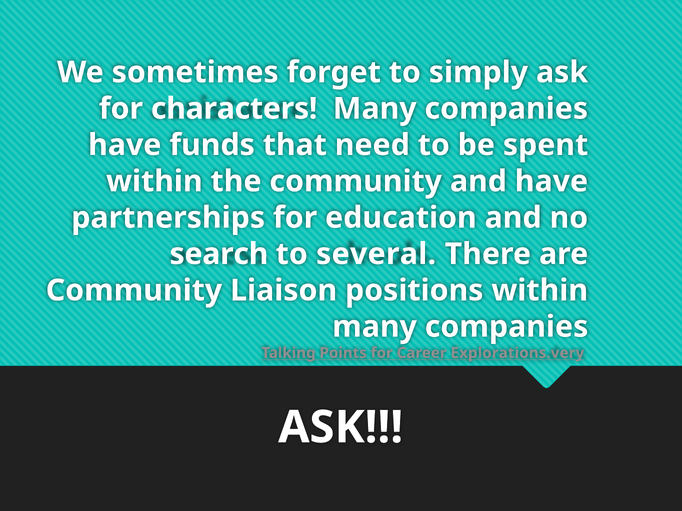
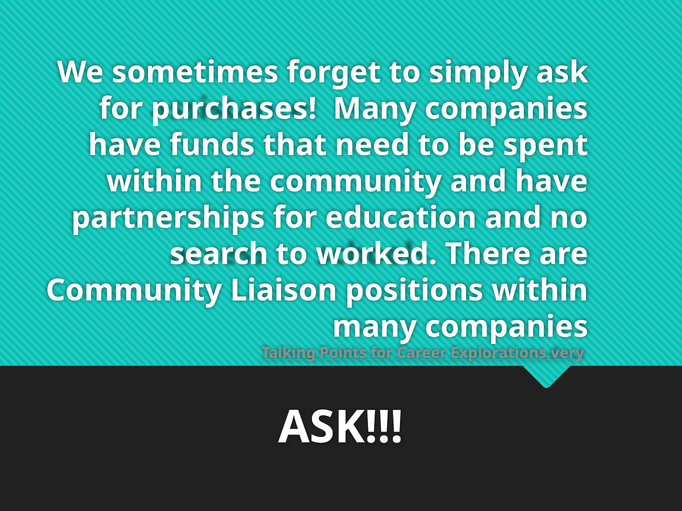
characters: characters -> purchases (234, 109)
several: several -> worked (376, 254)
